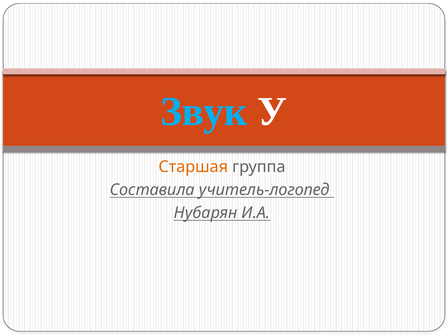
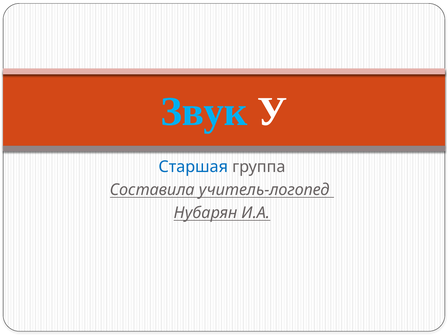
Старшая colour: orange -> blue (193, 167)
